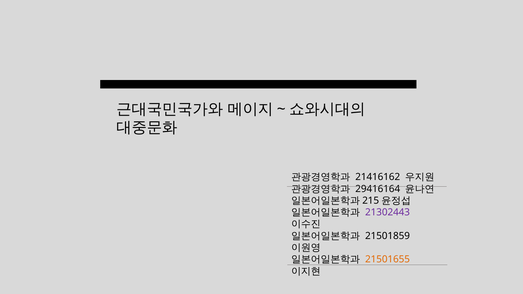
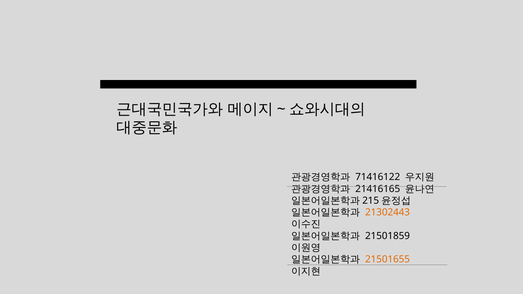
21416162: 21416162 -> 71416122 (378, 177)
29416164: 29416164 -> 21416165 (378, 189)
21302443 colour: purple -> orange (388, 212)
